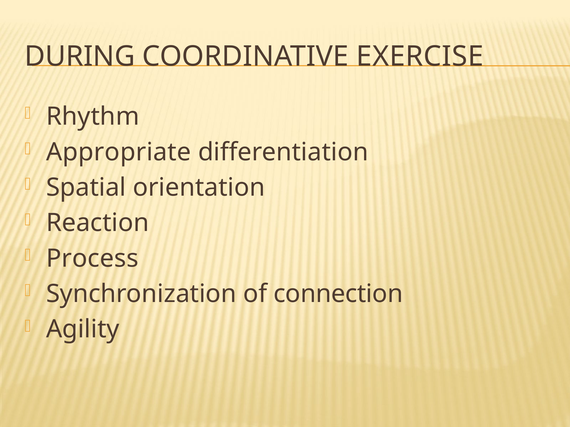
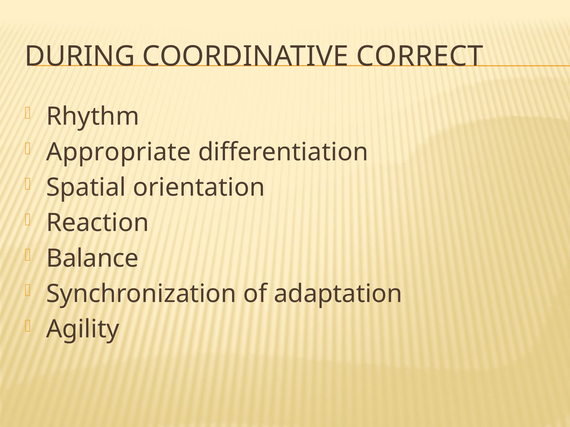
EXERCISE: EXERCISE -> CORRECT (420, 57)
Process: Process -> Balance (92, 259)
connection: connection -> adaptation (338, 294)
